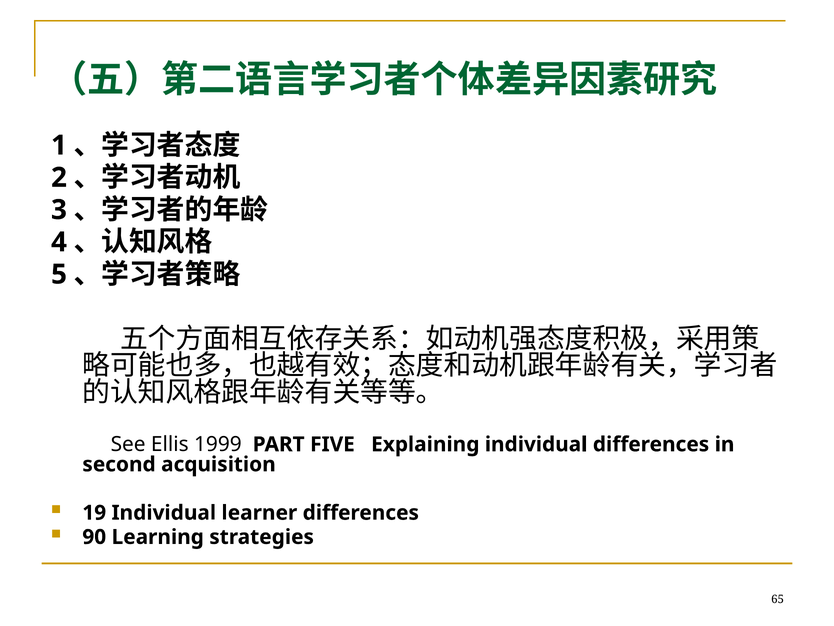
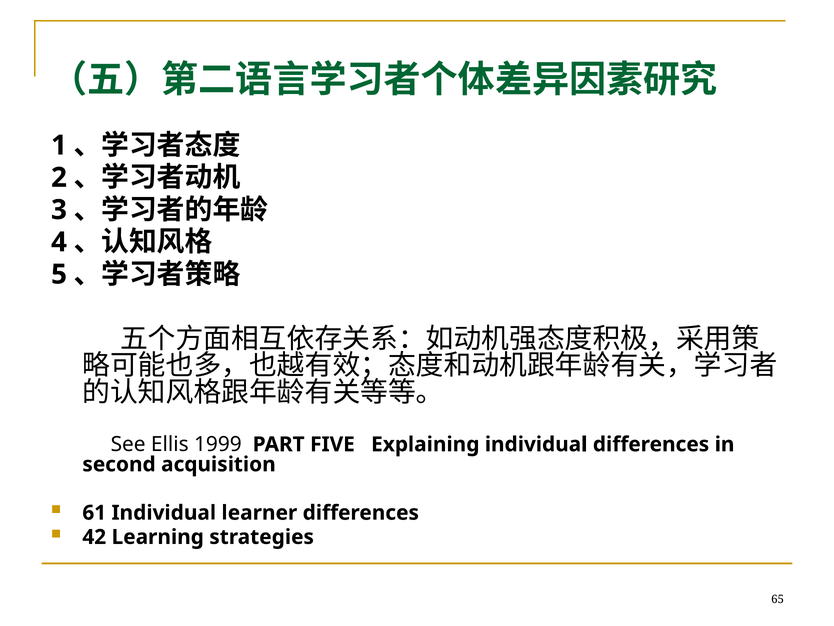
19: 19 -> 61 (94, 512)
90: 90 -> 42 (94, 537)
